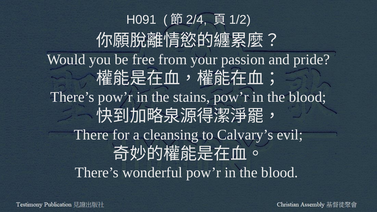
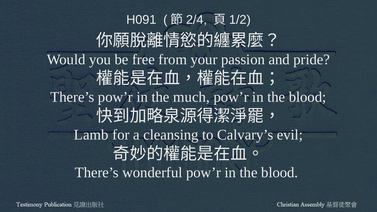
stains: stains -> much (191, 97)
There: There -> Lamb (91, 135)
